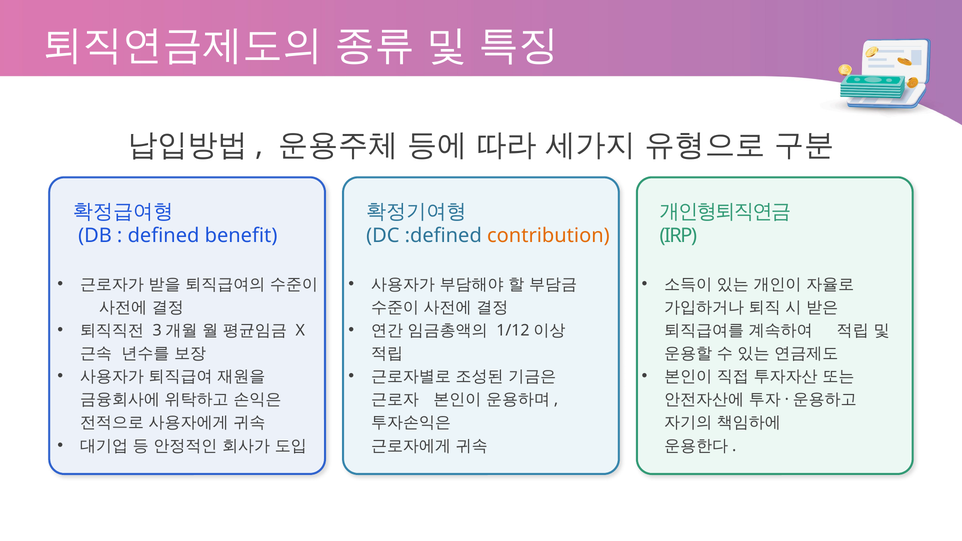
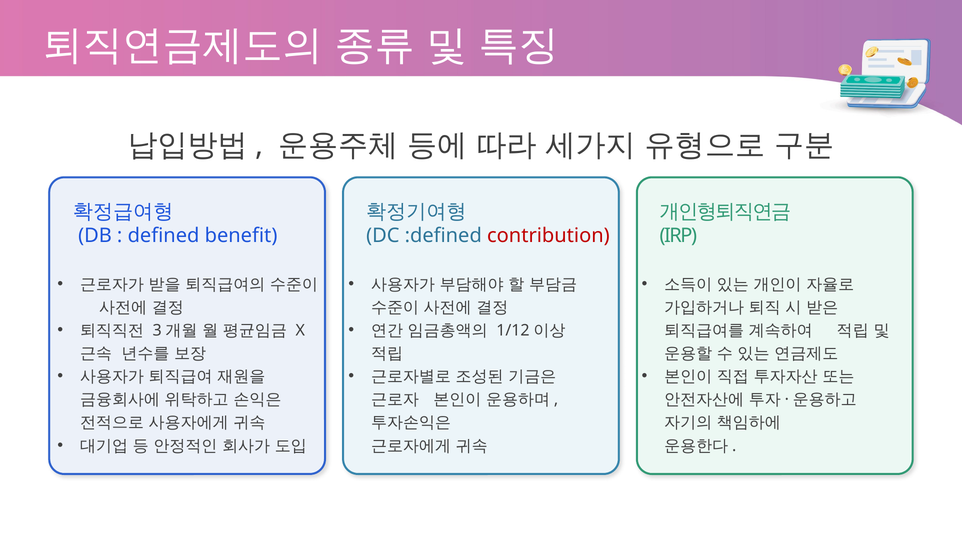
contribution colour: orange -> red (548, 236)
